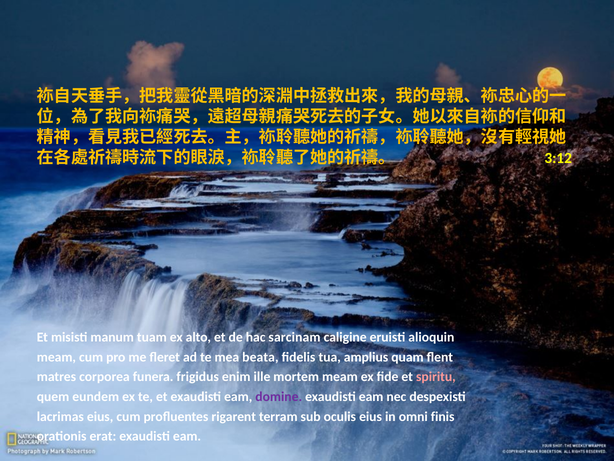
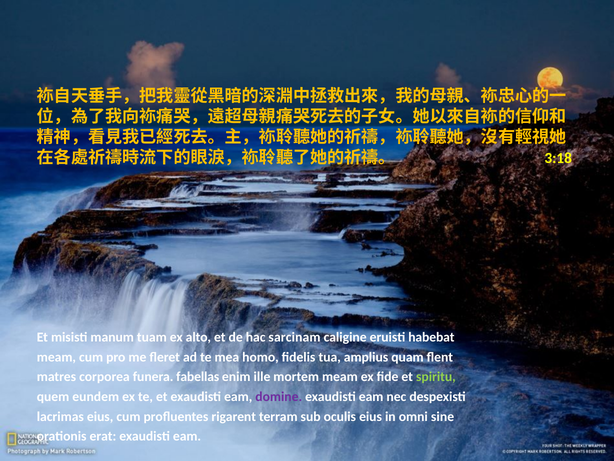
3:12: 3:12 -> 3:18 (558, 158)
alioquin: alioquin -> habebat (431, 337)
beata: beata -> homo (260, 357)
frigidus: frigidus -> fabellas (198, 377)
spiritu colour: pink -> light green (436, 377)
finis: finis -> sine (443, 416)
